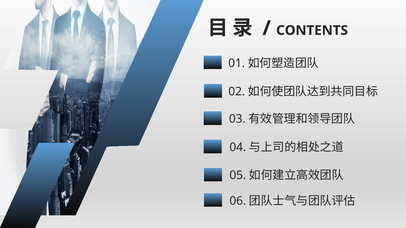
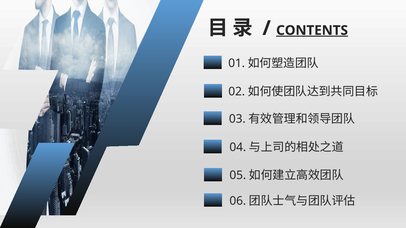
CONTENTS underline: none -> present (312, 30)
